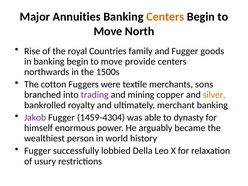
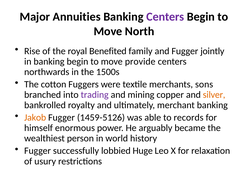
Centers colour: orange -> purple (165, 17)
Countries: Countries -> Benefited (108, 51)
goods: goods -> jointly (212, 51)
Jakob colour: purple -> orange (35, 118)
1459-4304: 1459-4304 -> 1459-5126 (101, 118)
dynasty: dynasty -> records (189, 118)
Della: Della -> Huge (143, 151)
